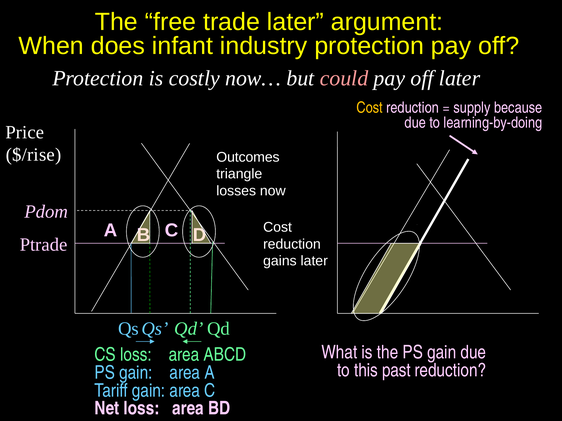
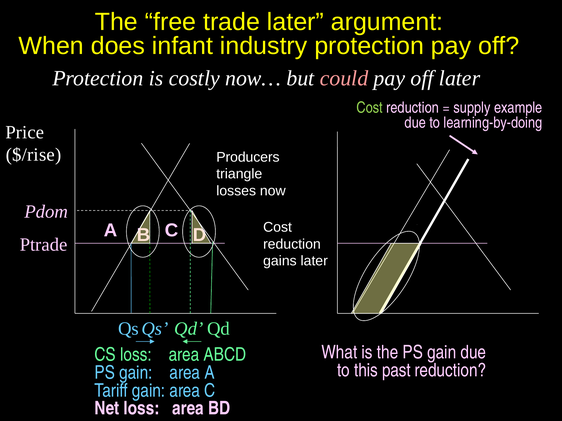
Cost colour: yellow -> light green (370, 108)
because: because -> example (518, 108)
Outcomes: Outcomes -> Producers (248, 157)
